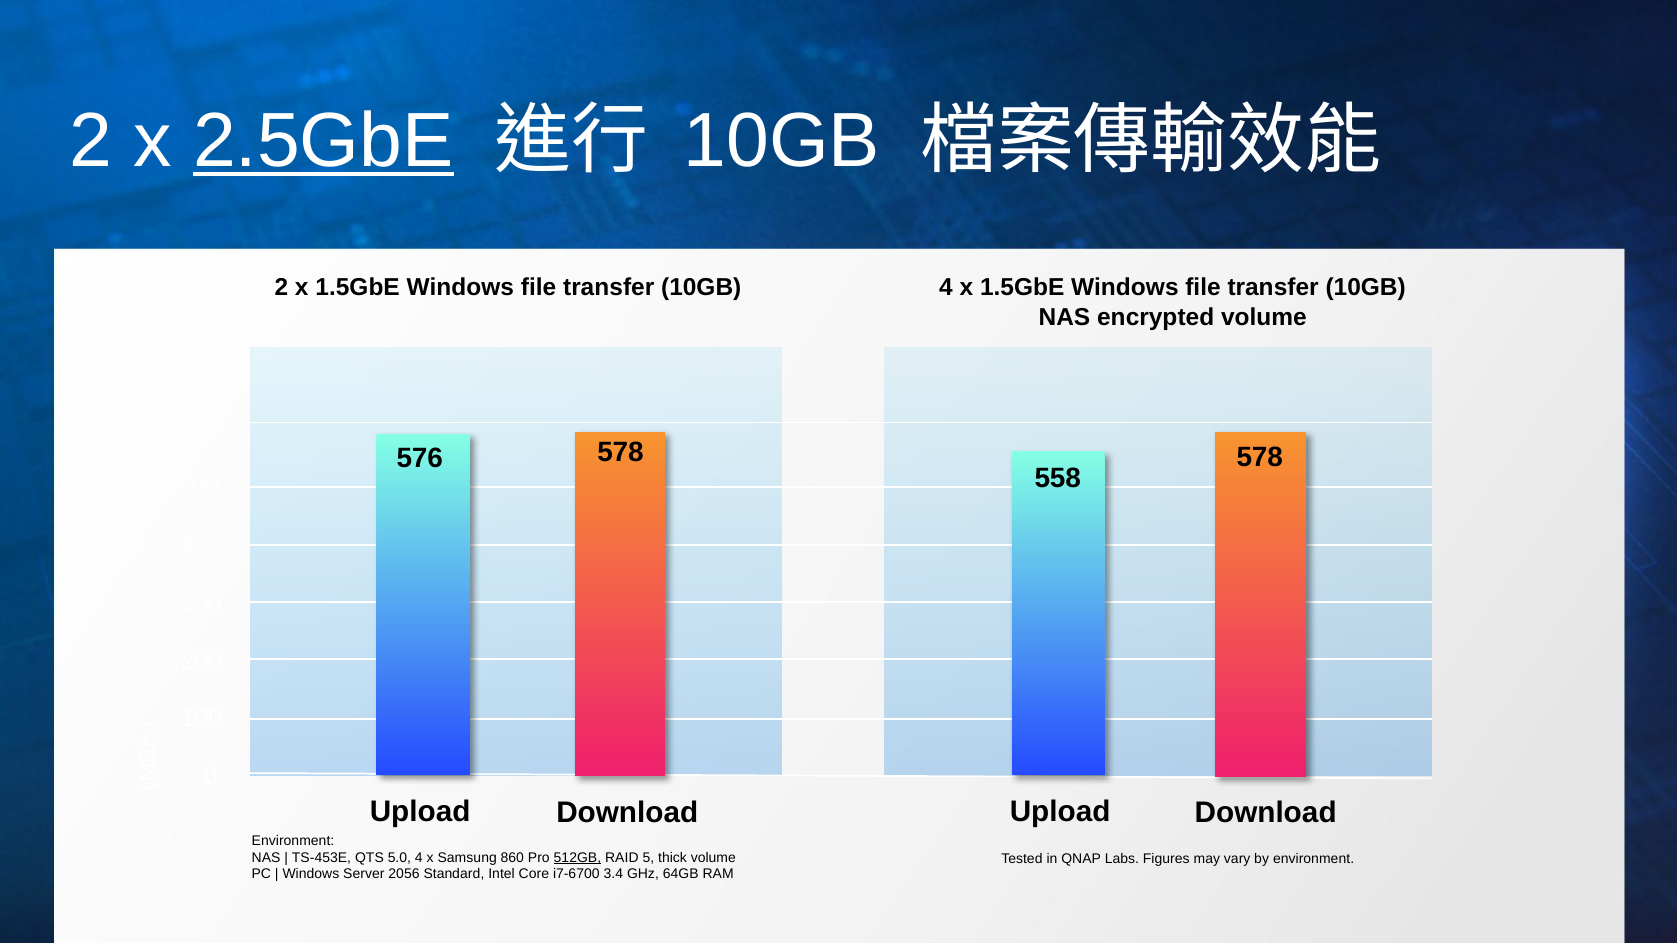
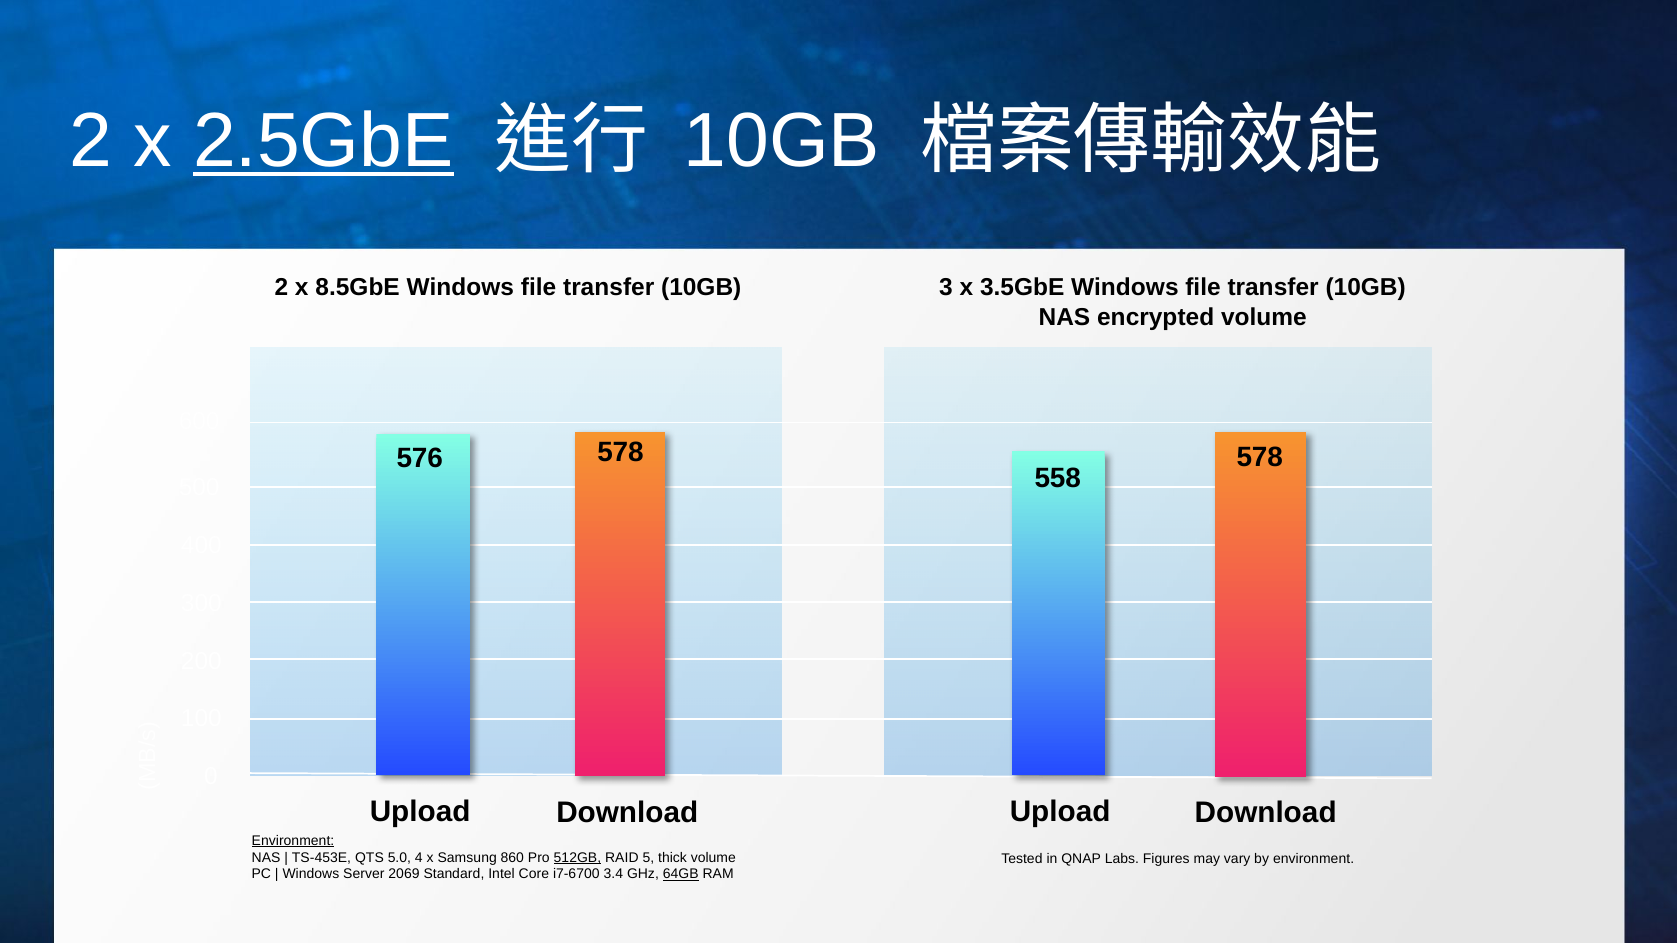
2 x 1.5GbE: 1.5GbE -> 8.5GbE (358, 288)
10GB 4: 4 -> 3 (946, 288)
1.5GbE: 1.5GbE -> 3.5GbE (1022, 288)
Environment underline: none -> present (293, 841)
2056: 2056 -> 2069 (404, 874)
64GB underline: none -> present (681, 874)
